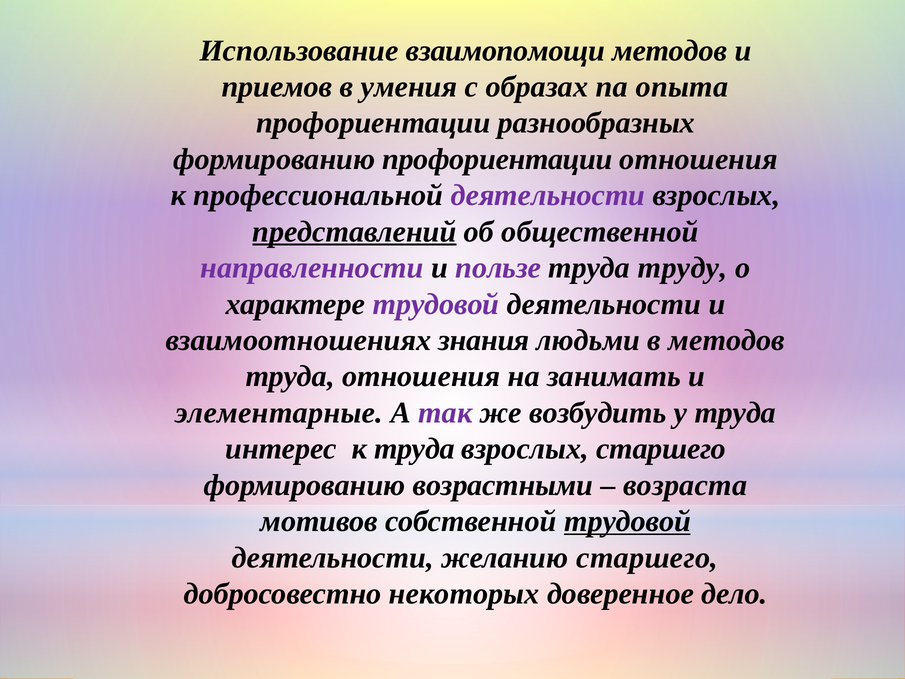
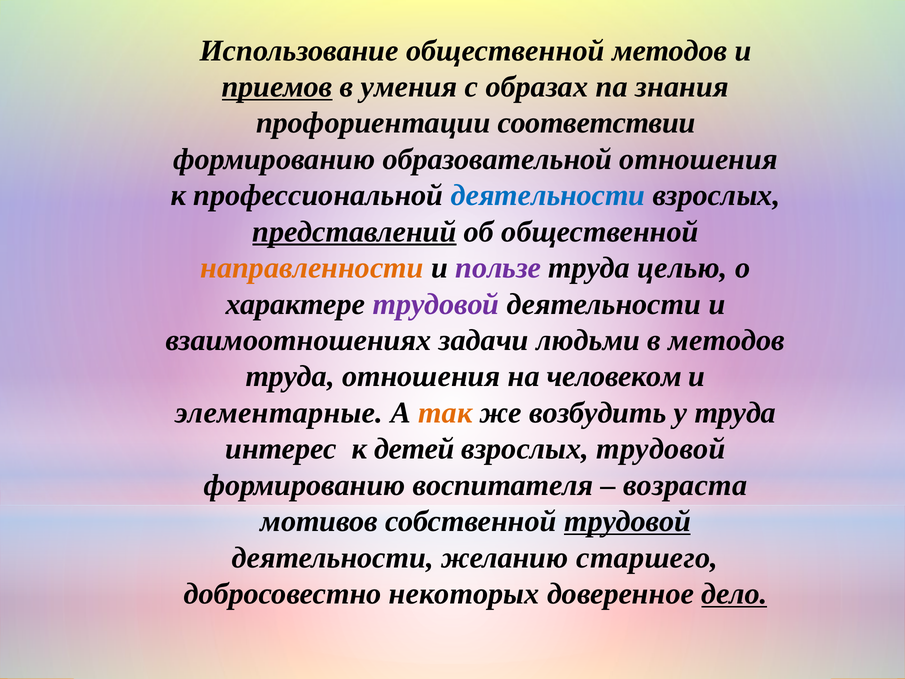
Использование взаимопомощи: взаимопомощи -> общественной (505, 51)
приемов underline: none -> present (277, 87)
опыта: опыта -> знания (682, 87)
разнообразных: разнообразных -> соответствии (597, 123)
формированию профориентации: профориентации -> образовательной (497, 159)
деятельности colour: purple -> blue (548, 195)
направленности colour: purple -> orange (312, 268)
труду: труду -> целью (682, 268)
знания: знания -> задачи (484, 340)
занимать: занимать -> человеком (614, 376)
так colour: purple -> orange (445, 413)
к труда: труда -> детей (414, 449)
взрослых старшего: старшего -> трудовой (661, 449)
возрастными: возрастными -> воспитателя (503, 485)
дело underline: none -> present (734, 594)
